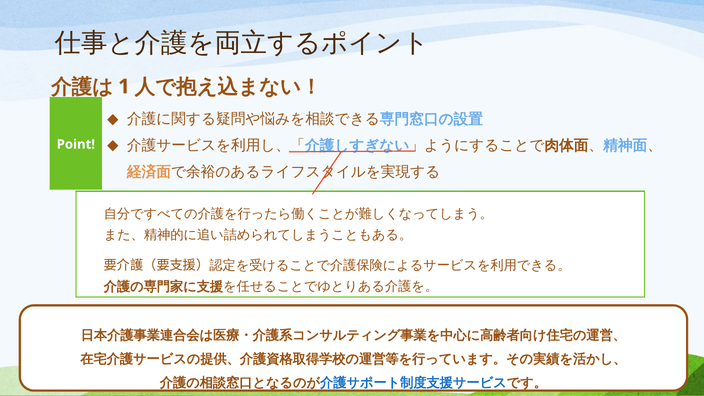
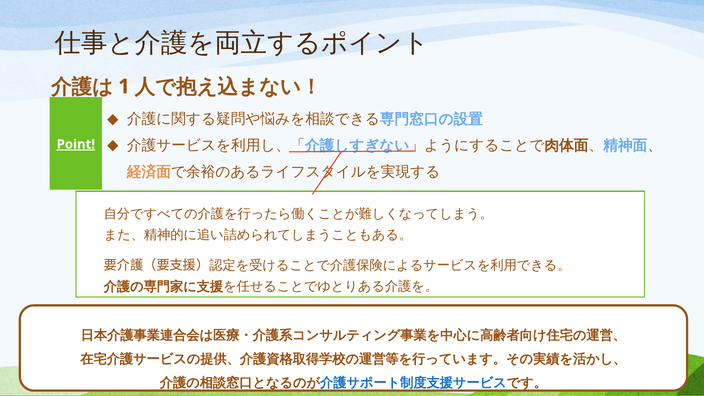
Point underline: none -> present (76, 144)
